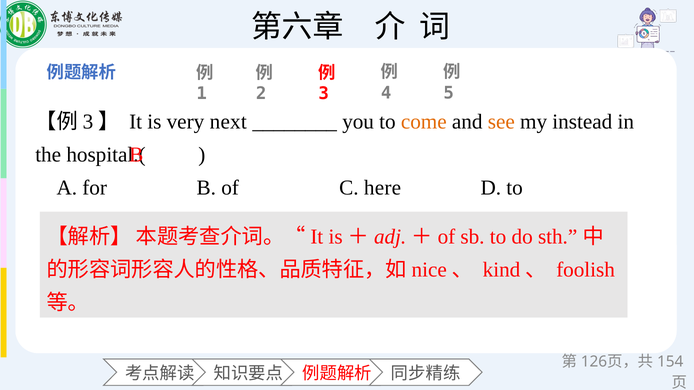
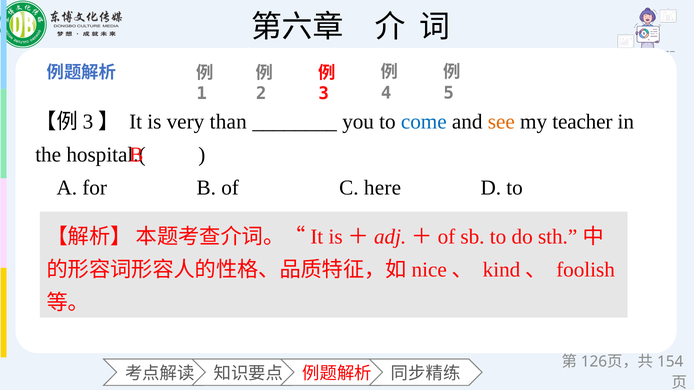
next: next -> than (228, 122)
come colour: orange -> blue (424, 122)
instead: instead -> teacher (582, 122)
